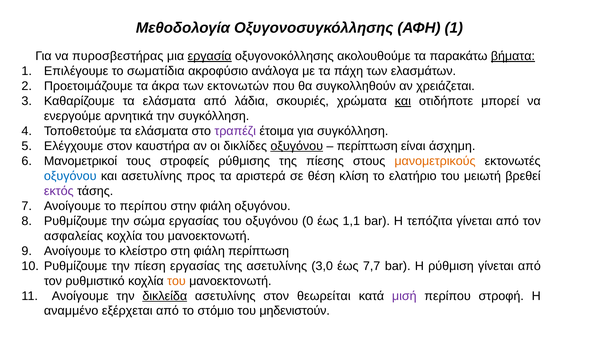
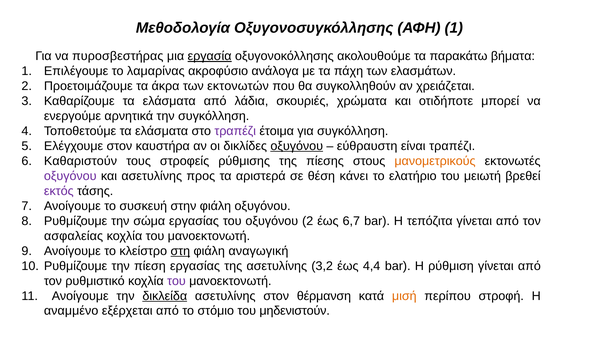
βήματα underline: present -> none (513, 56)
σωματίδια: σωματίδια -> λαμαρίνας (156, 71)
και underline: present -> none (403, 101)
περίπτωση: περίπτωση -> εύθραυστη (367, 146)
είναι άσχημη: άσχημη -> τραπέζι (452, 146)
Μανομετρικοί: Μανομετρικοί -> Καθαριστούν (80, 161)
οξυγόνου colour: blue -> purple (70, 176)
κλίση: κλίση -> κάνει (354, 176)
το περίπου: περίπου -> συσκευή (143, 206)
οξυγόνου 0: 0 -> 2 (308, 221)
1,1: 1,1 -> 6,7 (351, 221)
στη underline: none -> present (180, 251)
φιάλη περίπτωση: περίπτωση -> αναγωγική (258, 251)
3,0: 3,0 -> 3,2 (322, 266)
7,7: 7,7 -> 4,4 (372, 266)
του colour: orange -> purple (176, 281)
θεωρείται: θεωρείται -> θέρμανση (324, 296)
μισή colour: purple -> orange (404, 296)
